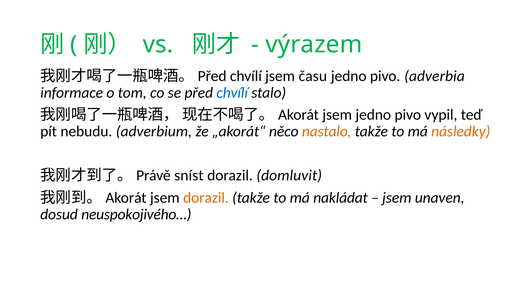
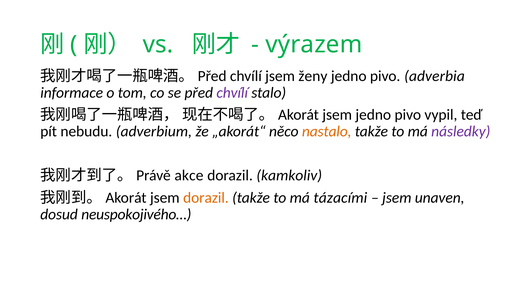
času: času -> ženy (313, 76)
chvílí colour: blue -> purple (232, 93)
následky colour: orange -> purple (461, 131)
sníst: sníst -> akce (189, 176)
domluvit: domluvit -> kamkoliv (289, 176)
nakládat: nakládat -> tázacími (340, 198)
